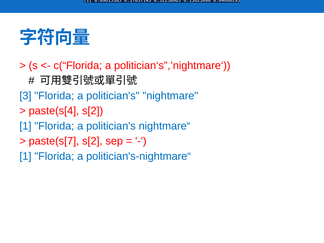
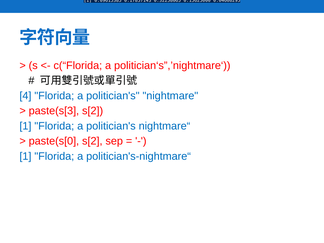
3: 3 -> 4 (25, 96)
paste(s[4: paste(s[4 -> paste(s[3 (54, 111)
paste(s[7: paste(s[7 -> paste(s[0 (54, 141)
